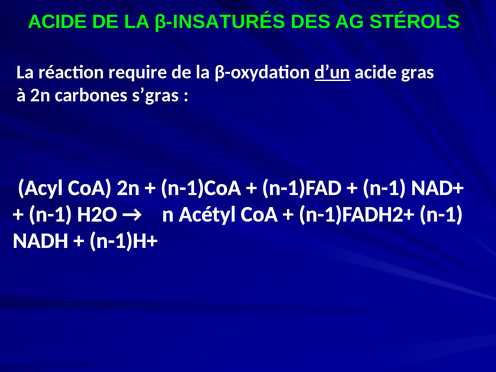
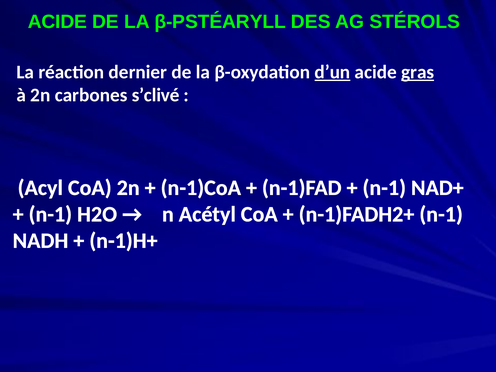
β-INSATURÉS: β-INSATURÉS -> β-PSTÉARYLL (220, 22)
require: require -> dernier (138, 72)
gras underline: none -> present (418, 72)
s’gras: s’gras -> s’clivé (156, 95)
